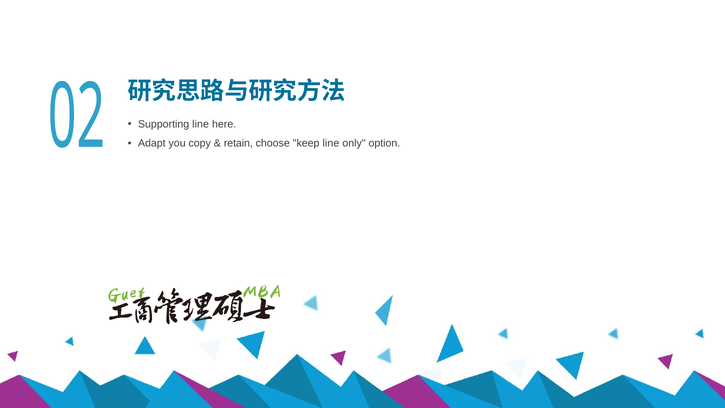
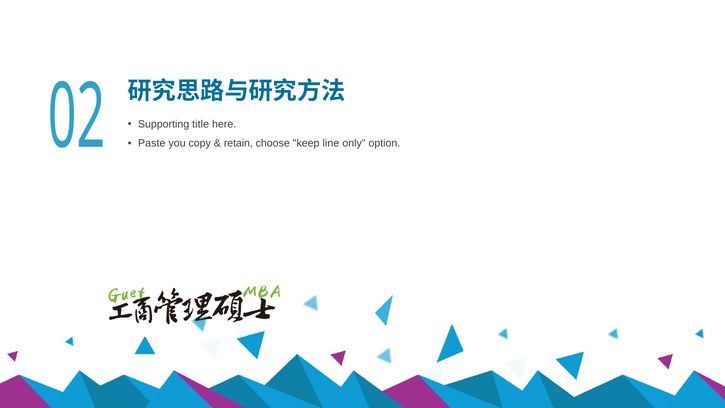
Supporting line: line -> title (201, 124)
Adapt: Adapt -> Paste (152, 143)
